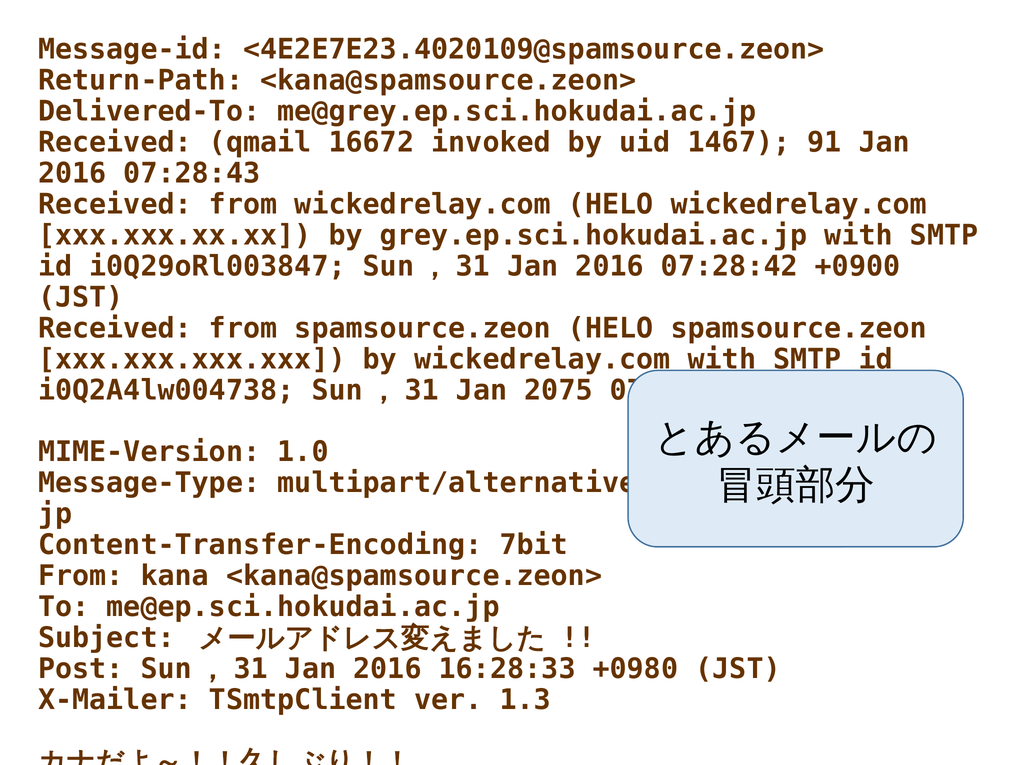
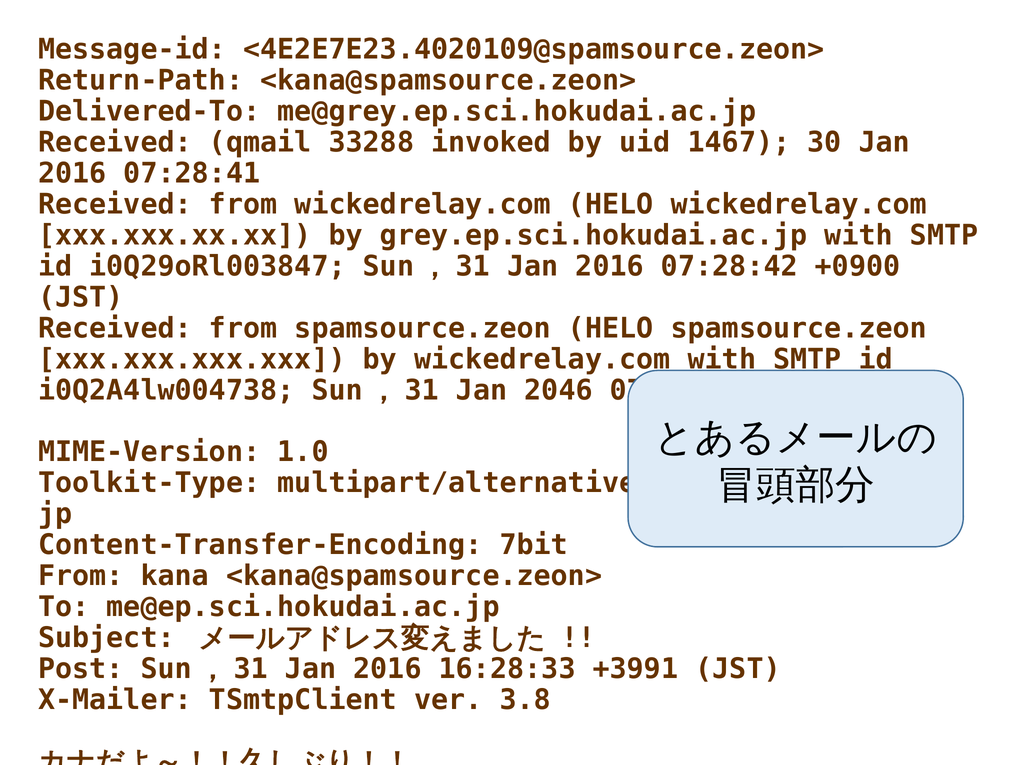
16672: 16672 -> 33288 (371, 143)
91: 91 -> 30 (824, 143)
07:28:43: 07:28:43 -> 07:28:41 (192, 173)
2075: 2075 -> 2046 (558, 390)
Message-Type: Message-Type -> Toolkit-Type (149, 483)
+0980: +0980 -> +3991 (635, 669)
1.3: 1.3 -> 3.8 (525, 700)
